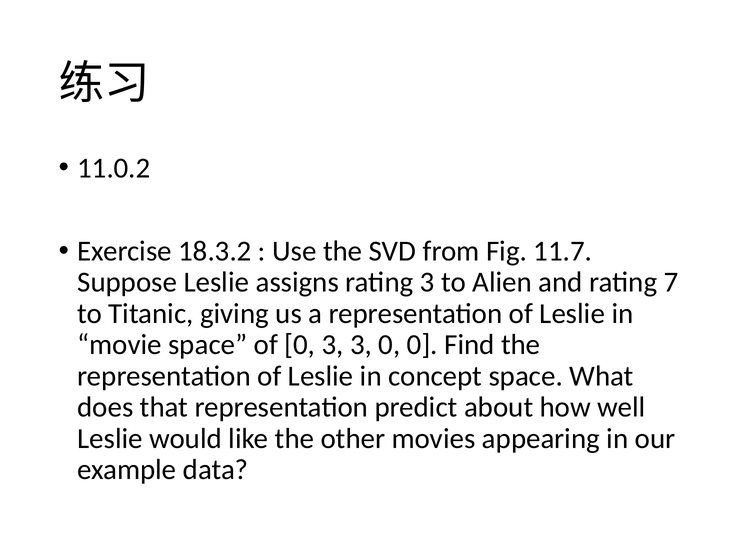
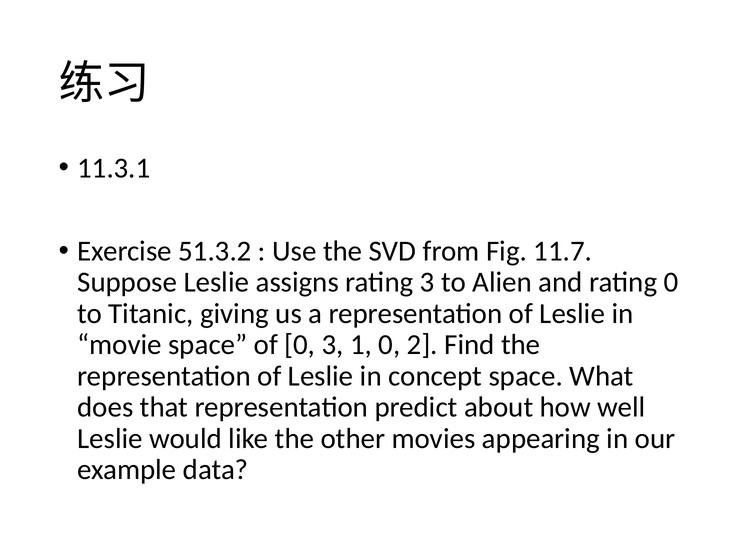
11.0.2: 11.0.2 -> 11.3.1 (114, 168)
18.3.2: 18.3.2 -> 51.3.2 (215, 251)
rating 7: 7 -> 0 (671, 282)
3 3: 3 -> 1 (361, 345)
0 0: 0 -> 2 (422, 345)
